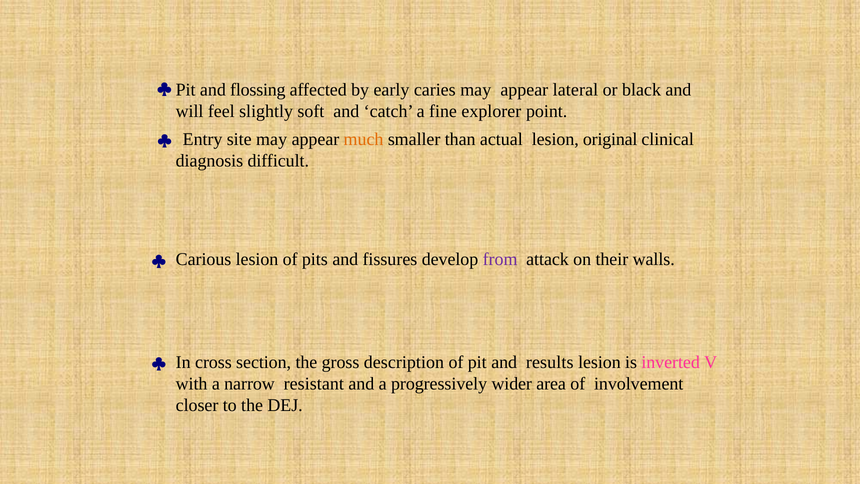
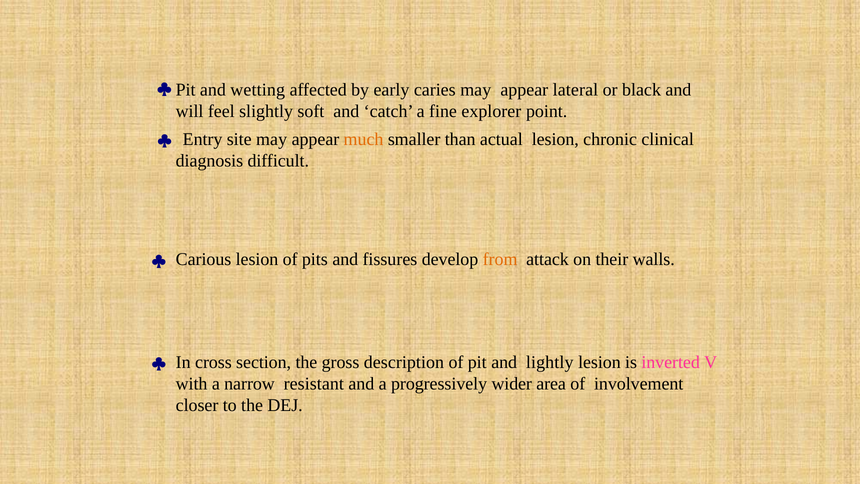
flossing: flossing -> wetting (258, 90)
original: original -> chronic (610, 139)
from colour: purple -> orange (500, 259)
results: results -> lightly (550, 362)
